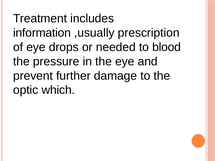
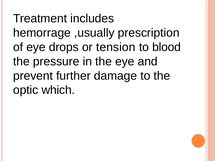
information: information -> hemorrage (42, 33)
needed: needed -> tension (116, 47)
